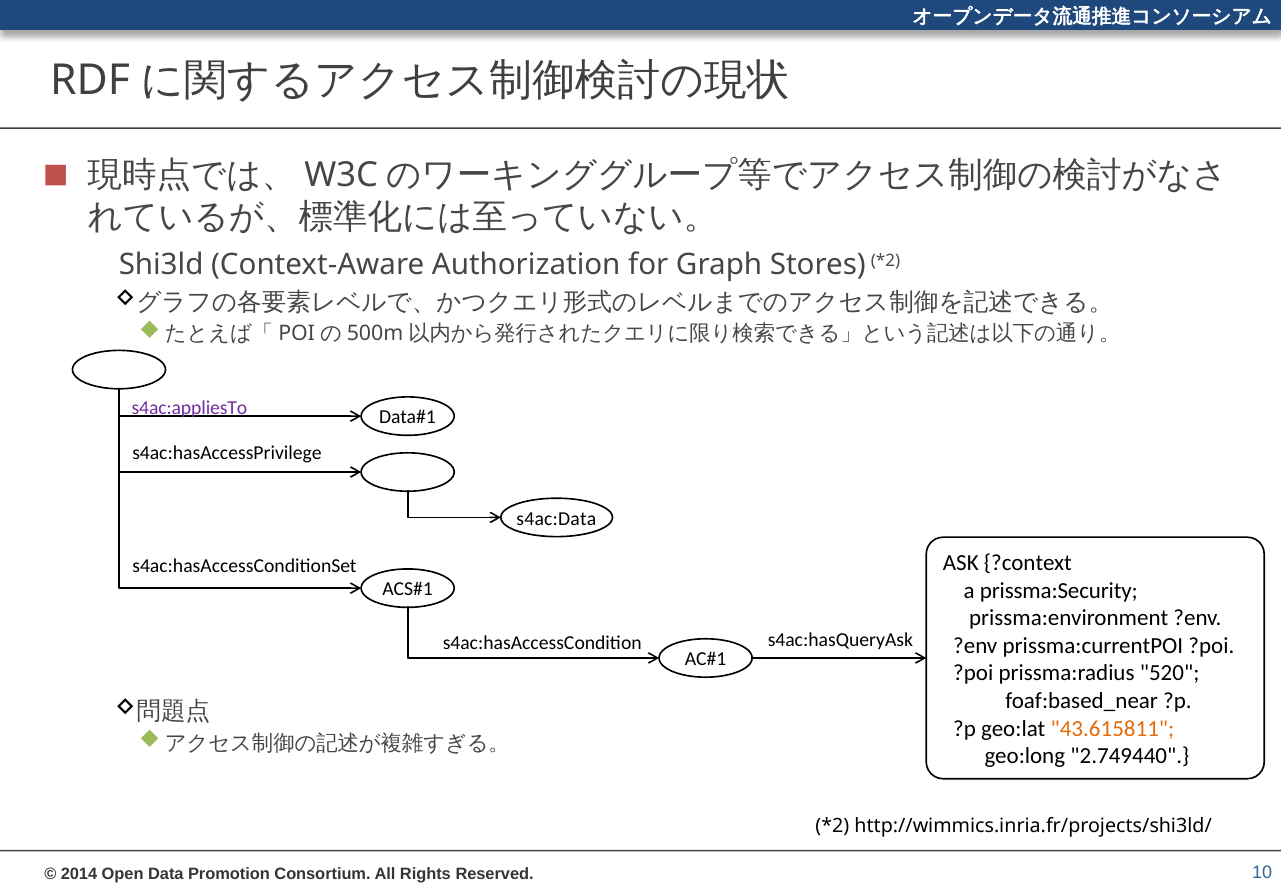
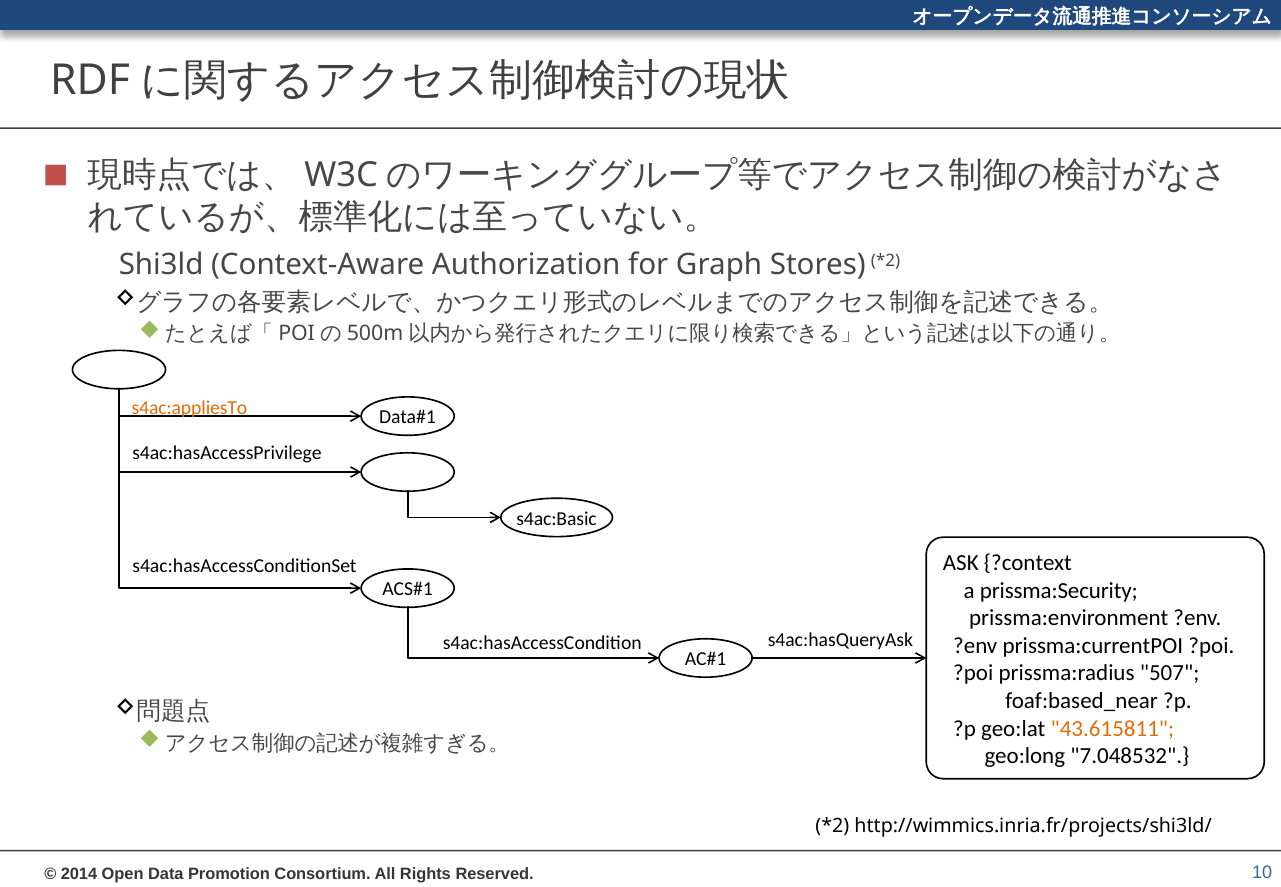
s4ac:appliesTo colour: purple -> orange (189, 408)
s4ac:Data: s4ac:Data -> s4ac:Basic (557, 519)
520: 520 -> 507 (1170, 673)
2.749440: 2.749440 -> 7.048532 (1130, 756)
